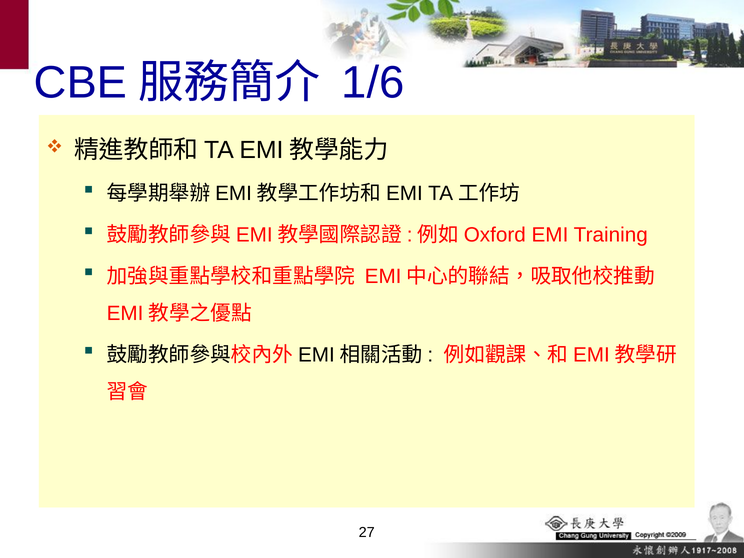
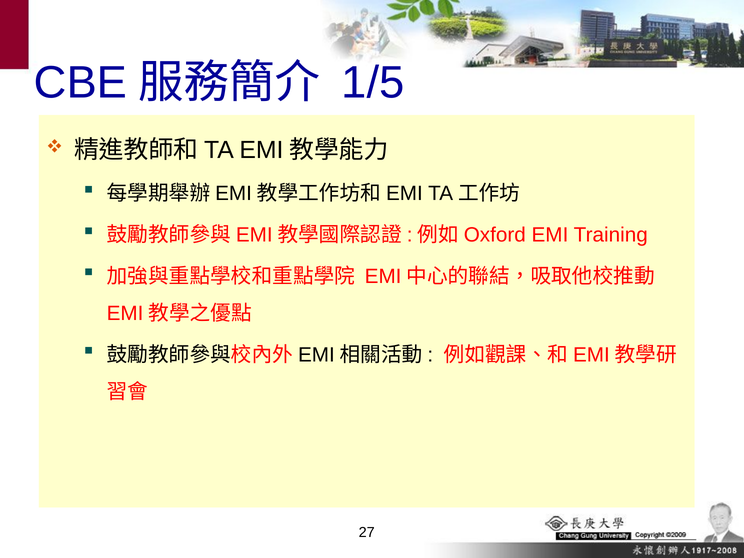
1/6: 1/6 -> 1/5 (373, 83)
